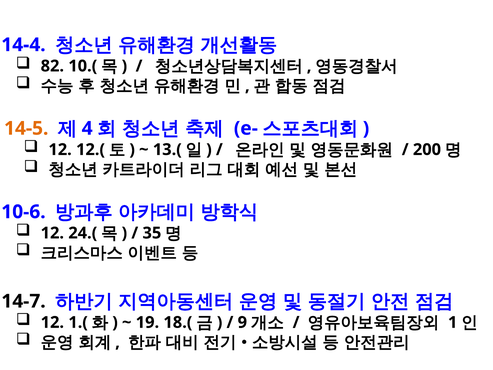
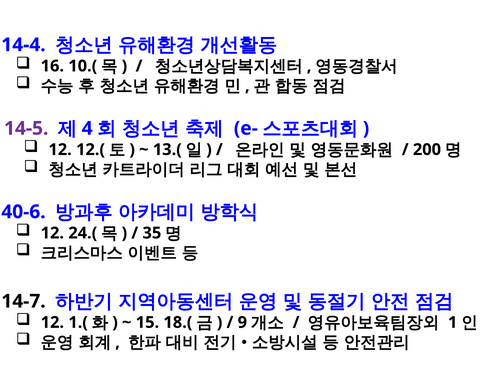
82: 82 -> 16 (52, 66)
14-5 colour: orange -> purple (26, 128)
10-6: 10-6 -> 40-6 (23, 212)
19: 19 -> 15 (147, 322)
